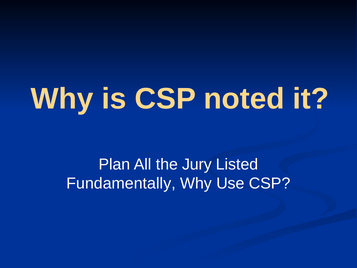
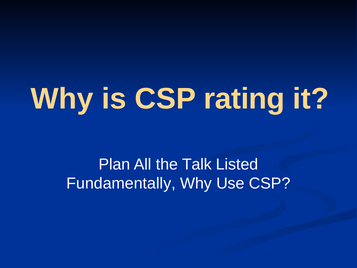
noted: noted -> rating (244, 99)
Jury: Jury -> Talk (197, 164)
